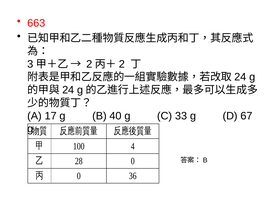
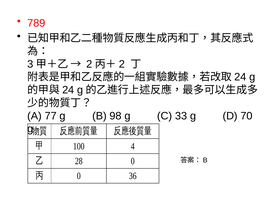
663: 663 -> 789 (36, 23)
17: 17 -> 77 (51, 116)
40: 40 -> 98 (116, 116)
67: 67 -> 70 (247, 116)
